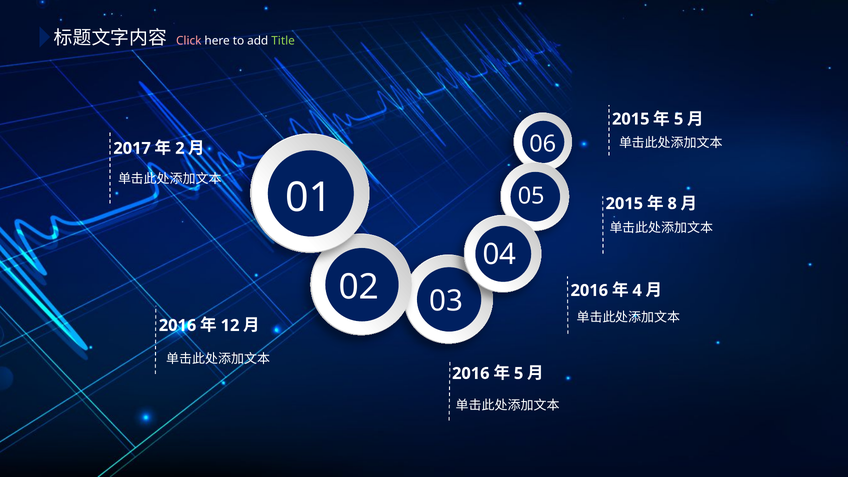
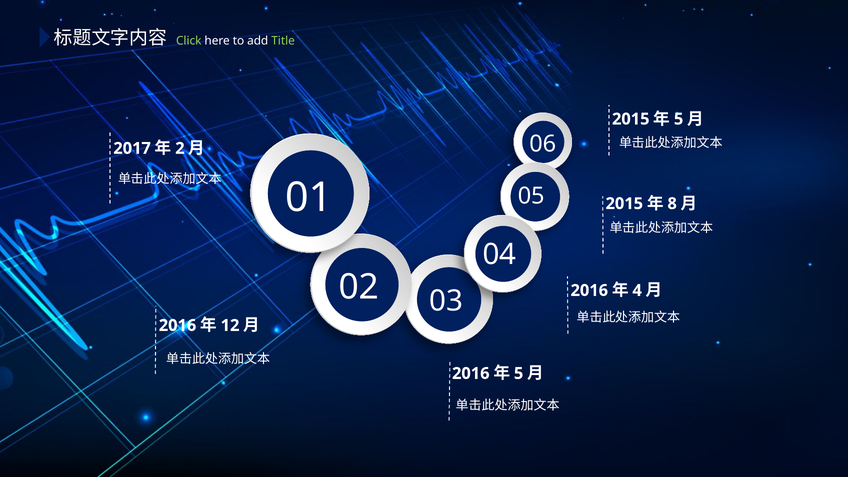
Click colour: pink -> light green (189, 41)
